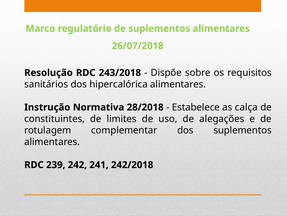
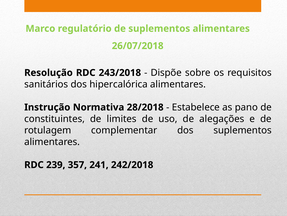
calça: calça -> pano (246, 107)
242: 242 -> 357 (77, 164)
